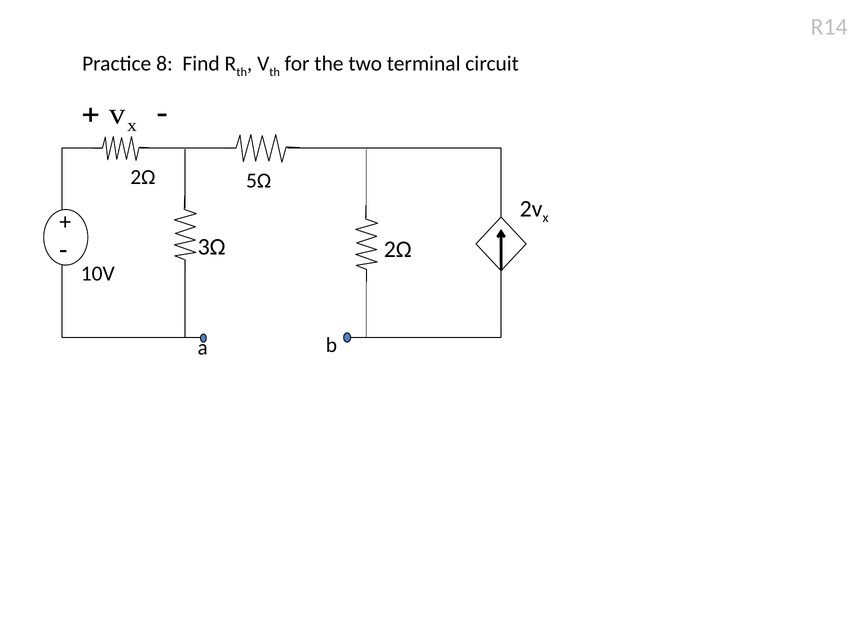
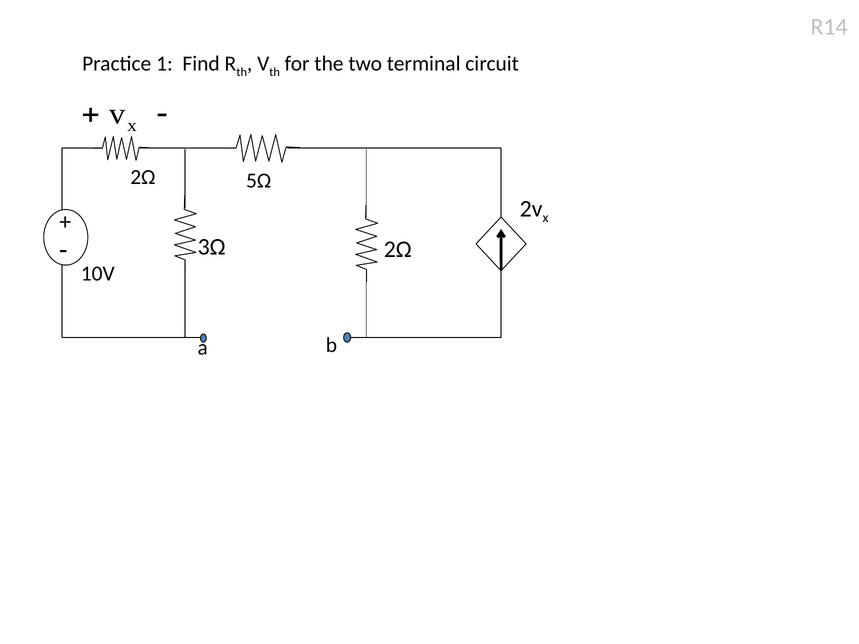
8: 8 -> 1 (164, 64)
